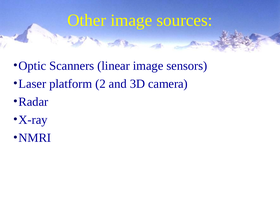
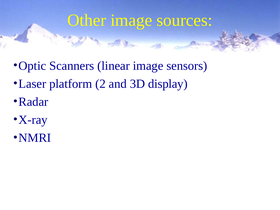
camera: camera -> display (168, 84)
